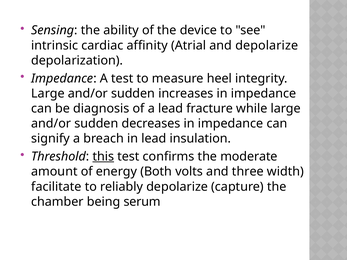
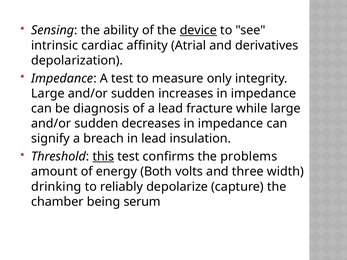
device underline: none -> present (198, 30)
and depolarize: depolarize -> derivatives (267, 45)
heel: heel -> only (219, 78)
moderate: moderate -> problems (249, 157)
facilitate: facilitate -> drinking (56, 187)
